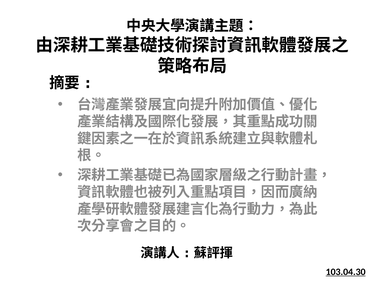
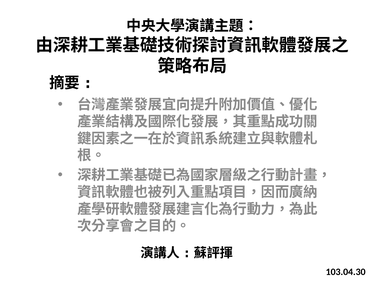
103.04.30 underline: present -> none (346, 272)
